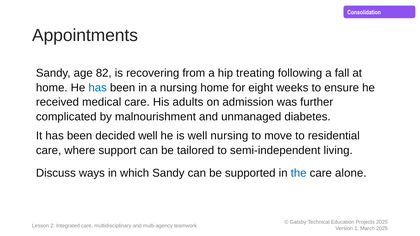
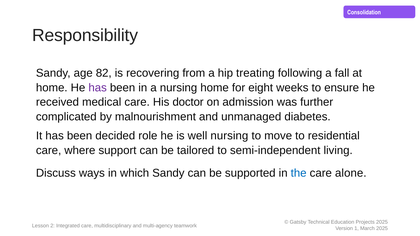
Appointments: Appointments -> Responsibility (85, 35)
has colour: blue -> purple (98, 88)
adults: adults -> doctor (188, 102)
decided well: well -> role (148, 136)
